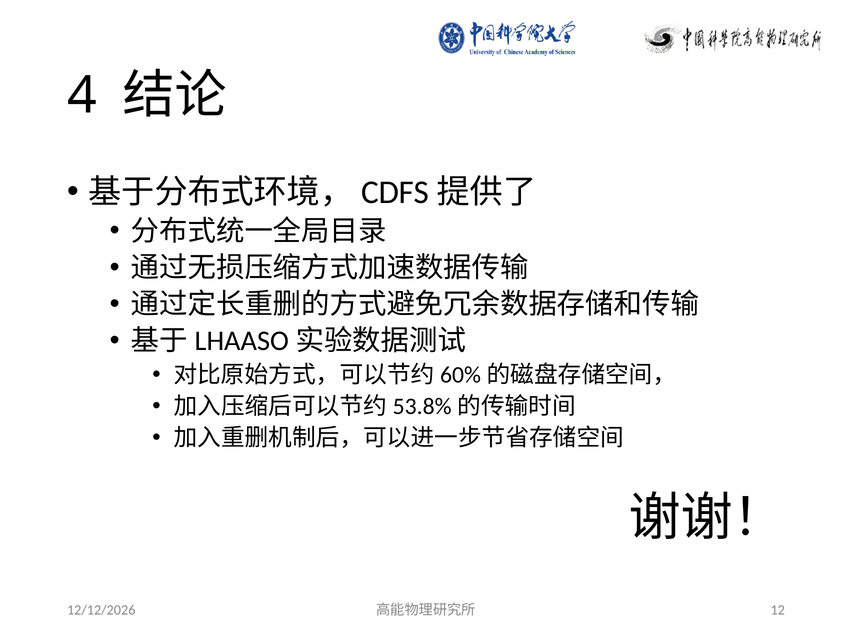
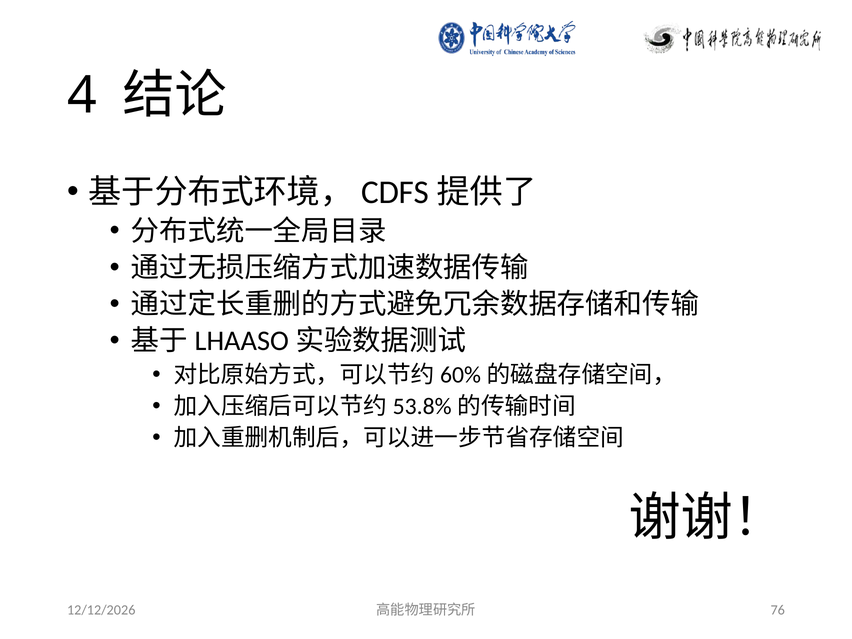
12: 12 -> 76 (778, 610)
